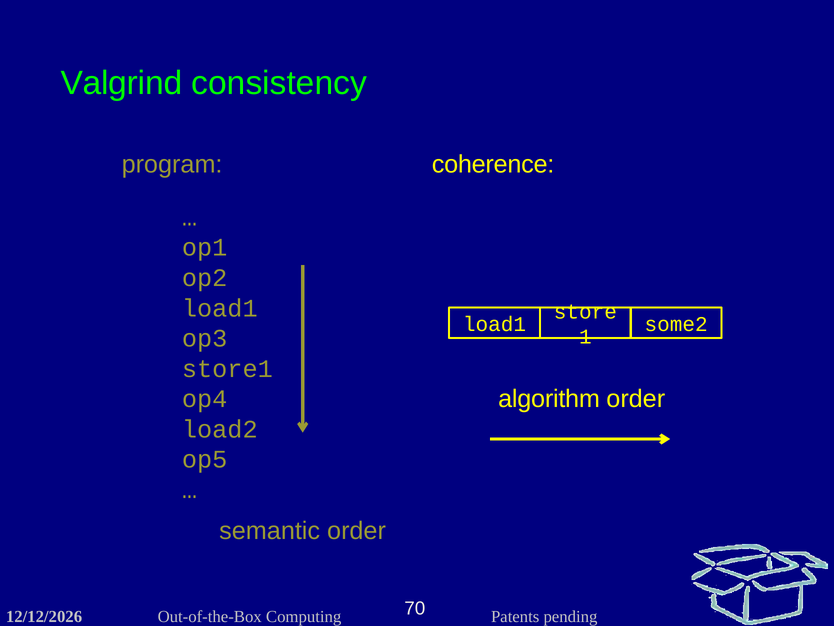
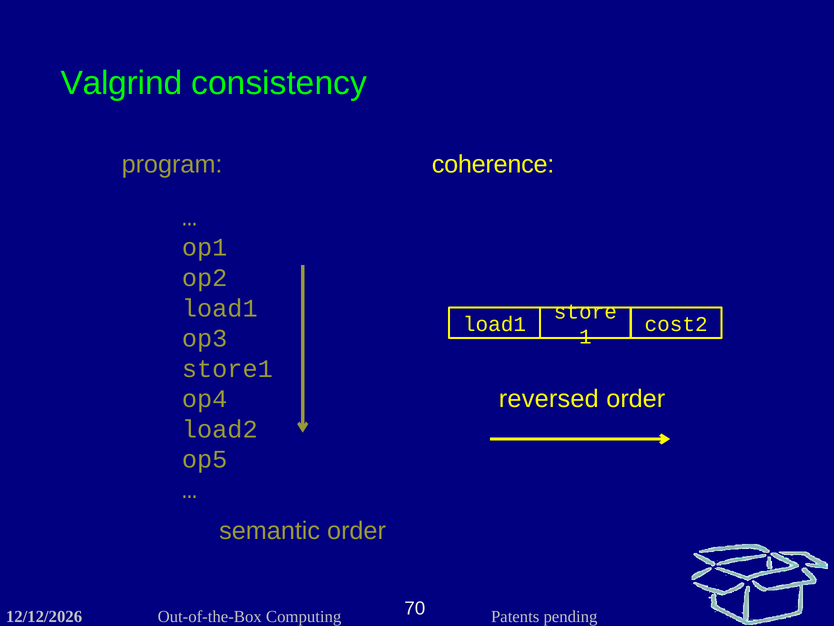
some2: some2 -> cost2 (676, 324)
algorithm: algorithm -> reversed (549, 399)
